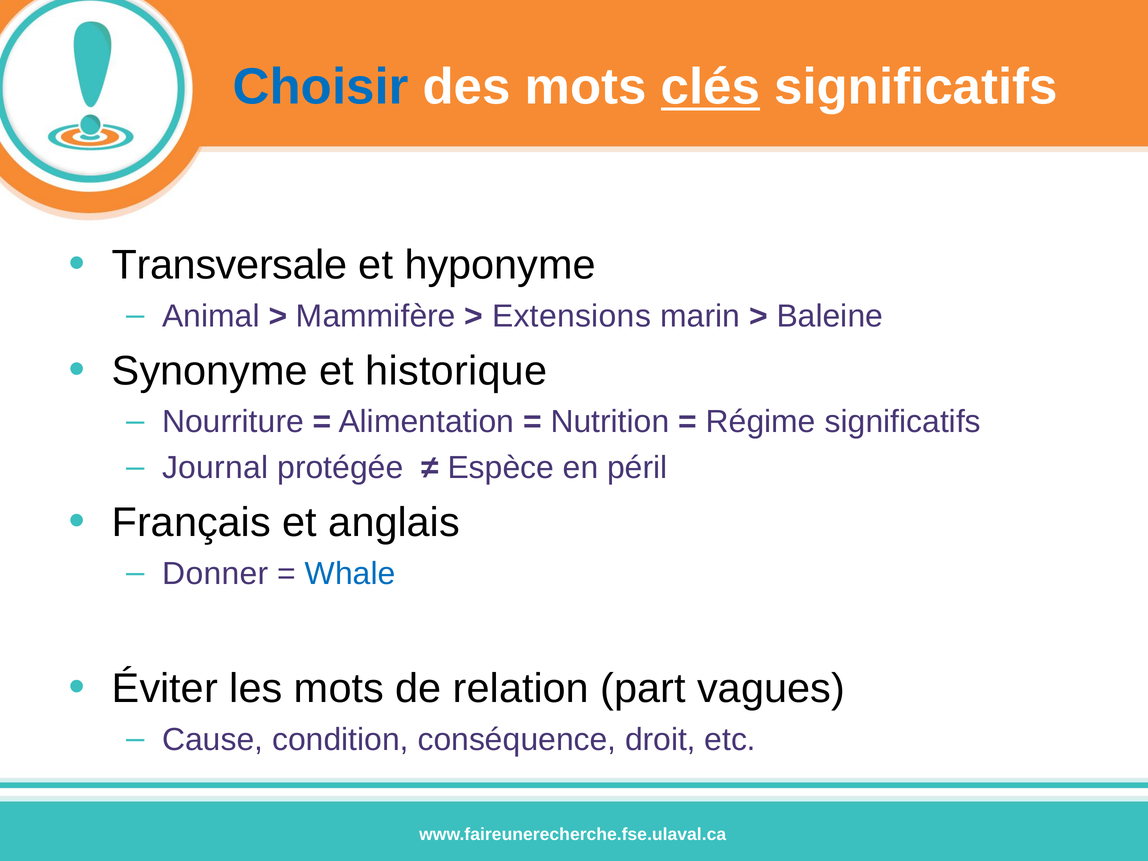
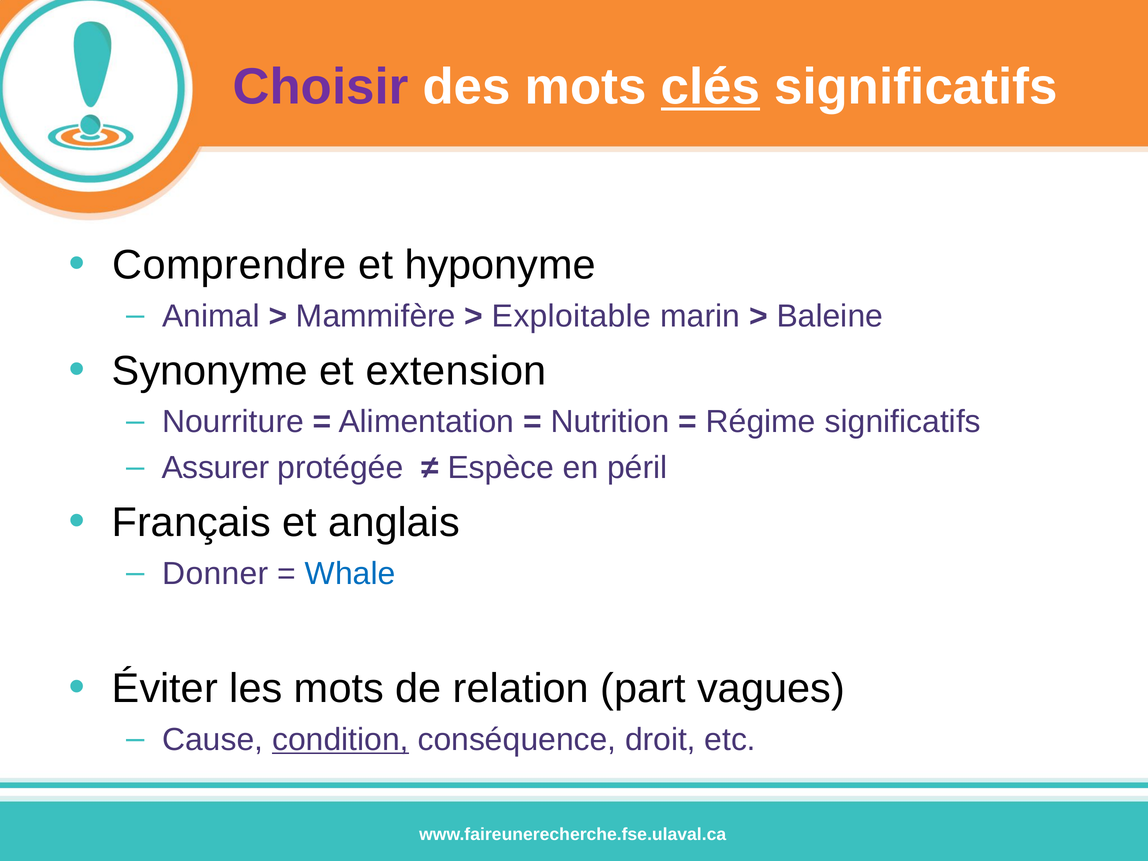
Choisir colour: blue -> purple (321, 87)
Transversale: Transversale -> Comprendre (229, 265)
Extensions: Extensions -> Exploitable (572, 316)
historique: historique -> extension (456, 371)
Journal: Journal -> Assurer (216, 468)
condition underline: none -> present (340, 740)
